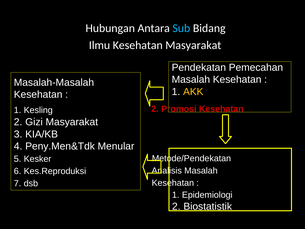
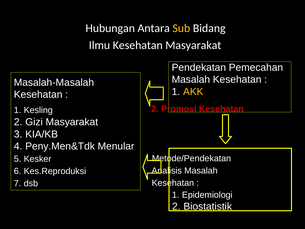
Sub colour: light blue -> yellow (181, 28)
